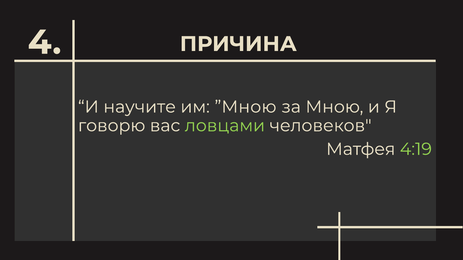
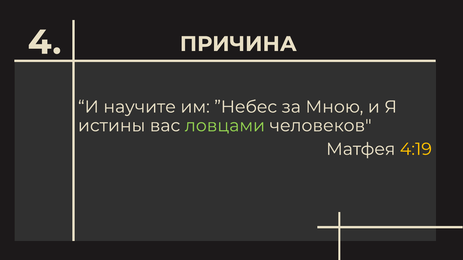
”Мною: ”Мною -> ”Небес (246, 107)
говорю: говорю -> истины (112, 126)
4:19 colour: light green -> yellow (416, 149)
